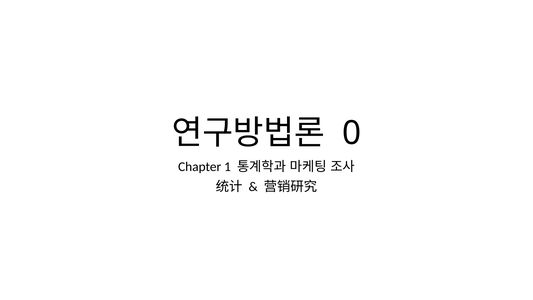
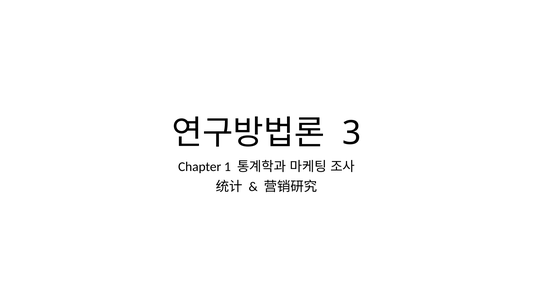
0: 0 -> 3 (352, 133)
